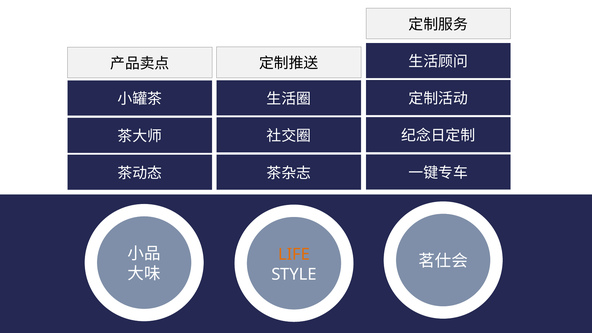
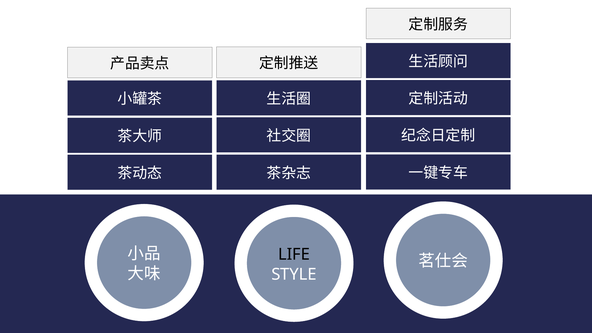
LIFE colour: orange -> black (294, 255)
